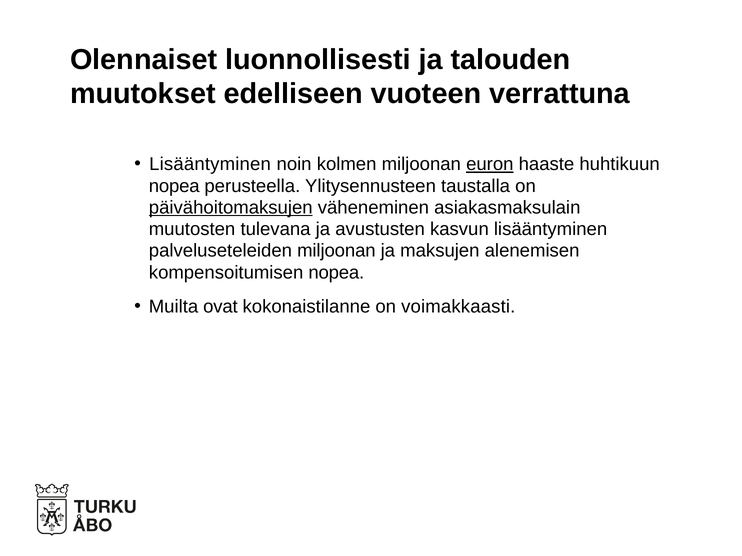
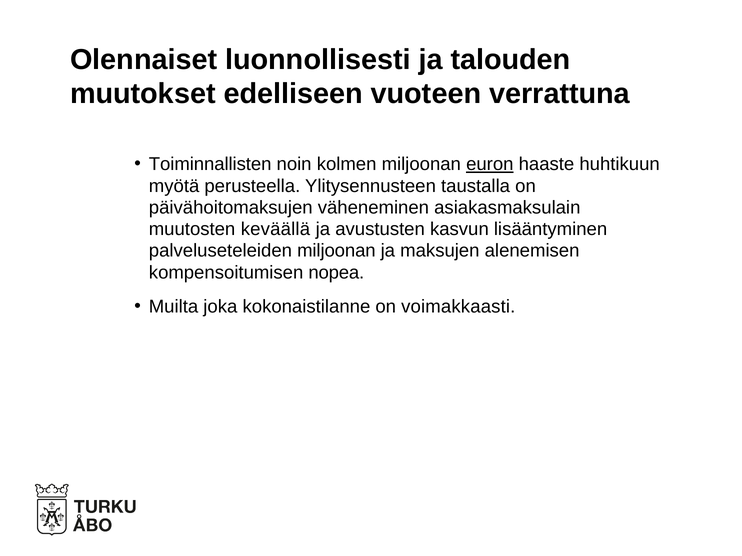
Lisääntyminen: Lisääntyminen -> Toiminnallisten (210, 164)
nopea: nopea -> myötä (174, 186)
päivähoitomaksujen underline: present -> none (231, 208)
tulevana: tulevana -> keväällä (275, 229)
ovat: ovat -> joka (220, 307)
